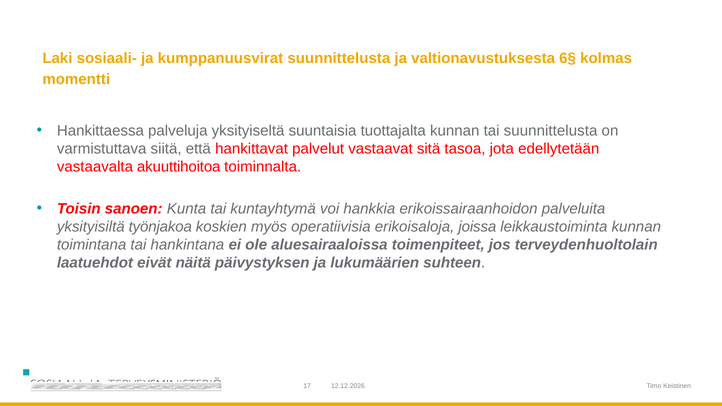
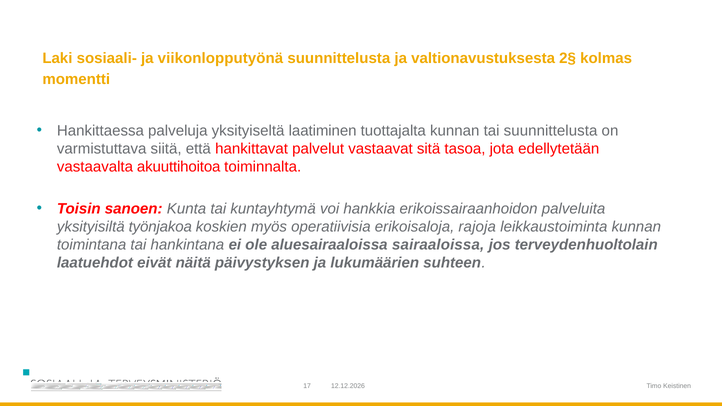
kumppanuusvirat: kumppanuusvirat -> viikonlopputyönä (220, 58)
6§: 6§ -> 2§ (568, 58)
suuntaisia: suuntaisia -> laatiminen (323, 131)
joissa: joissa -> rajoja (477, 227)
toimenpiteet: toimenpiteet -> sairaaloissa (438, 245)
